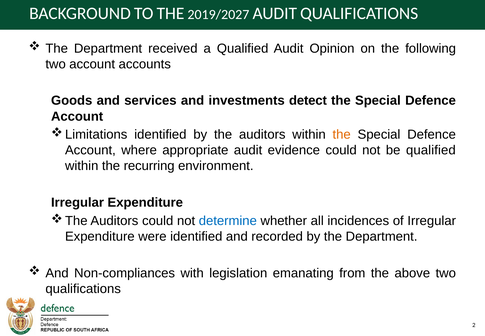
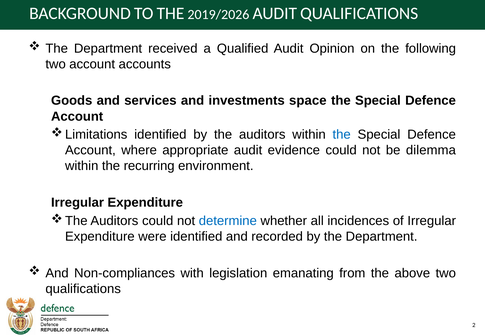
2019/2027: 2019/2027 -> 2019/2026 (218, 14)
detect: detect -> space (308, 101)
the colour: orange -> blue (342, 135)
be qualified: qualified -> dilemma (431, 150)
